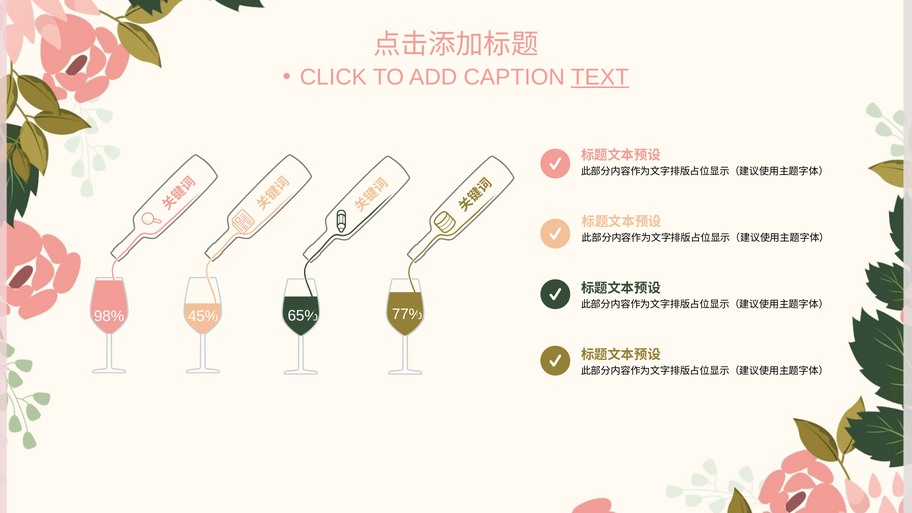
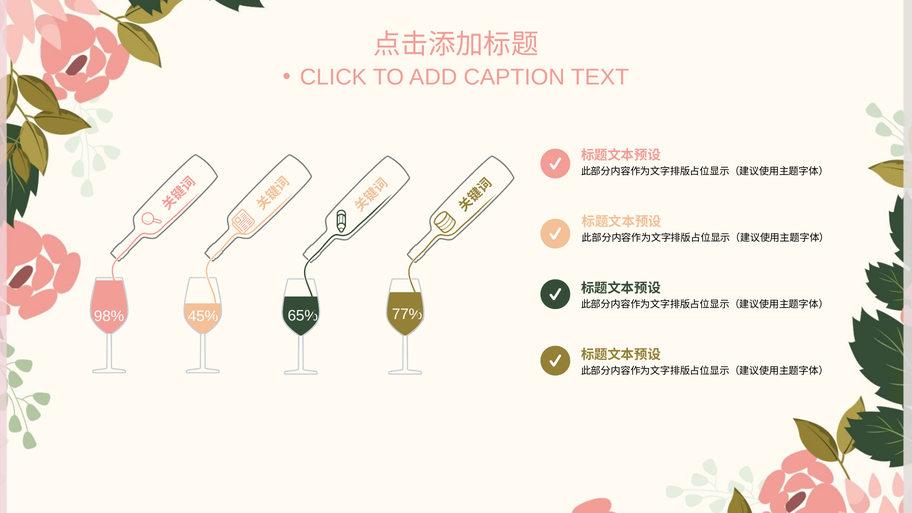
TEXT underline: present -> none (600, 77)
